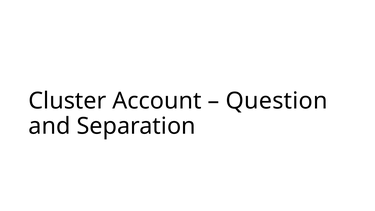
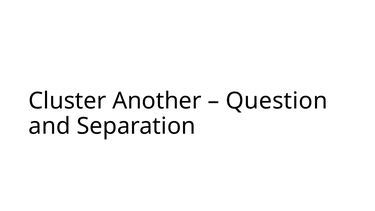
Account: Account -> Another (157, 101)
